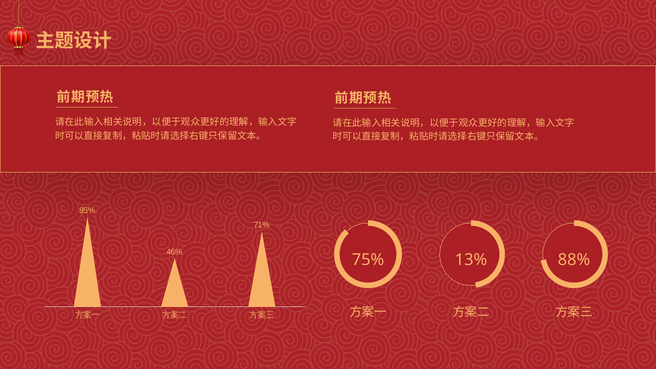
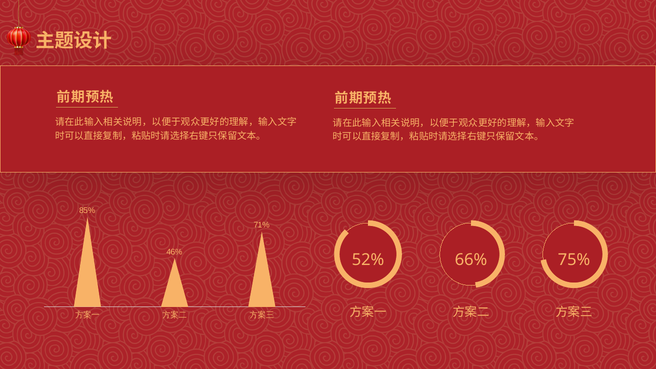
75%: 75% -> 52% (368, 260)
13%: 13% -> 66% (471, 260)
88%: 88% -> 75% (574, 260)
